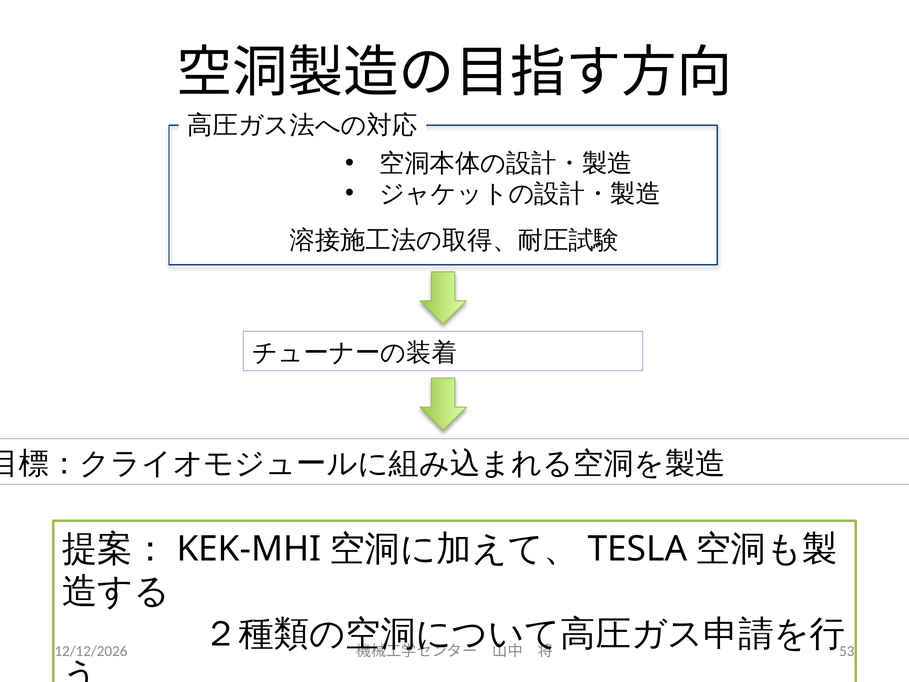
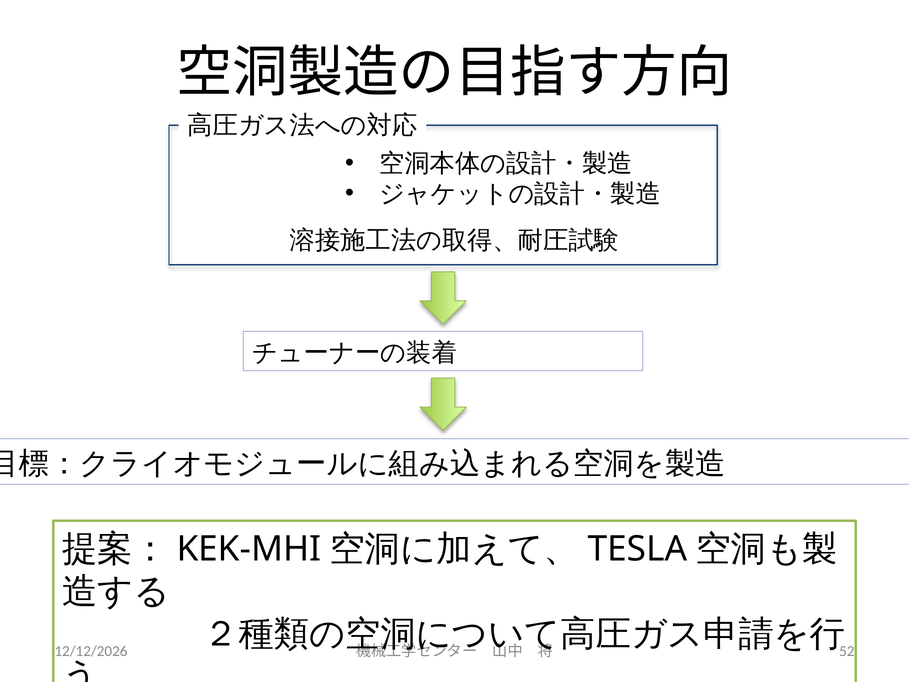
53: 53 -> 52 (847, 651)
